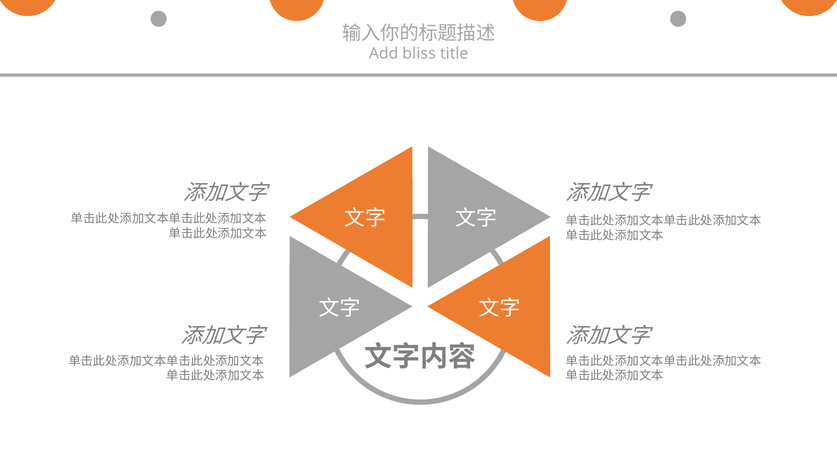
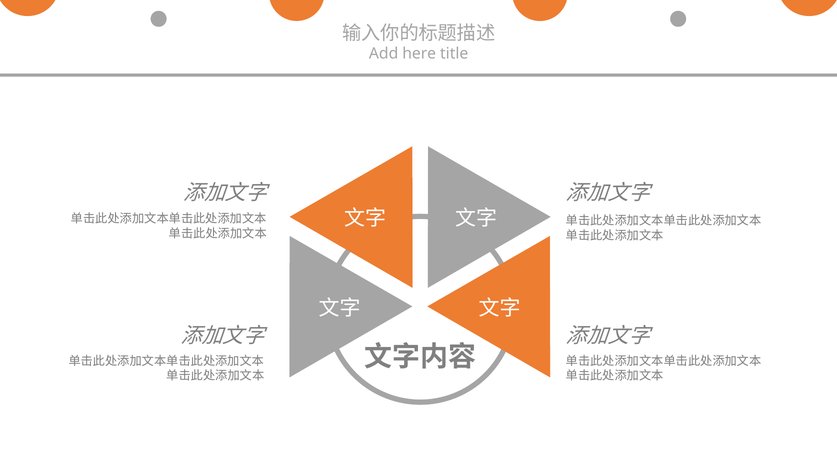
bliss: bliss -> here (419, 54)
